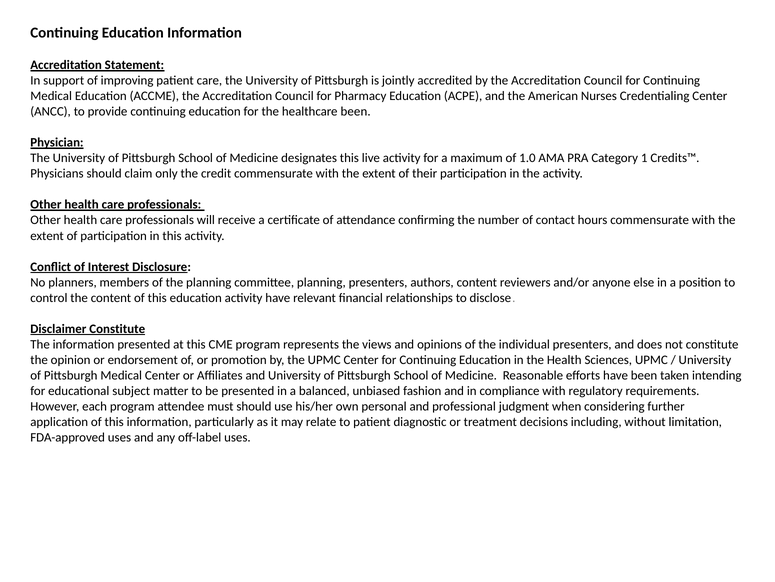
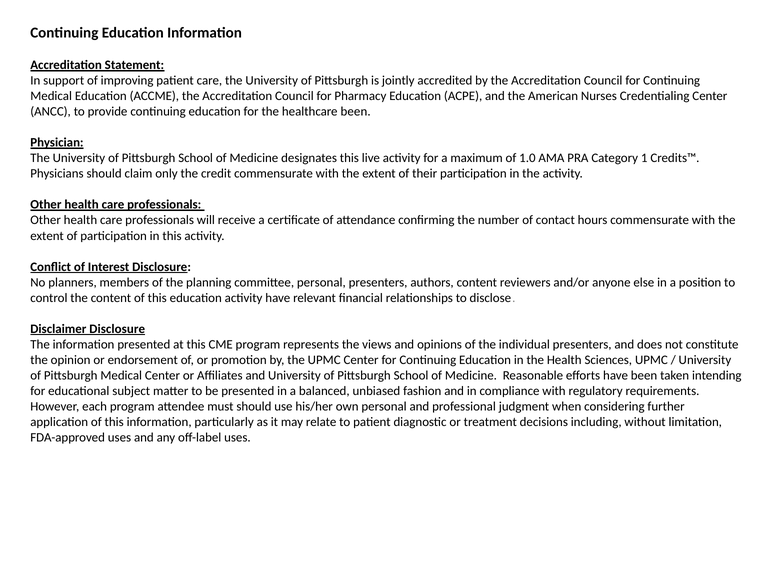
committee planning: planning -> personal (321, 282)
Disclaimer Constitute: Constitute -> Disclosure (117, 328)
